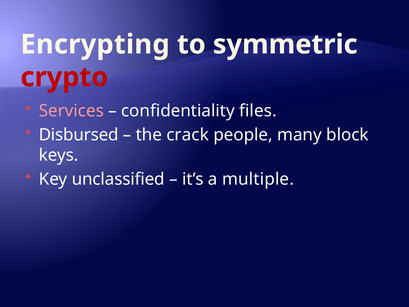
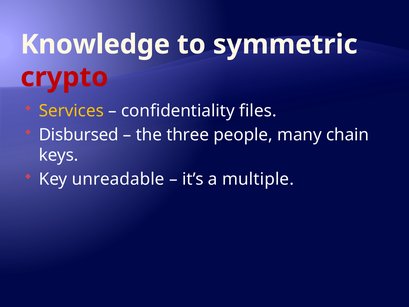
Encrypting: Encrypting -> Knowledge (95, 44)
Services colour: pink -> yellow (71, 111)
crack: crack -> three (188, 135)
block: block -> chain (348, 135)
unclassified: unclassified -> unreadable (118, 179)
